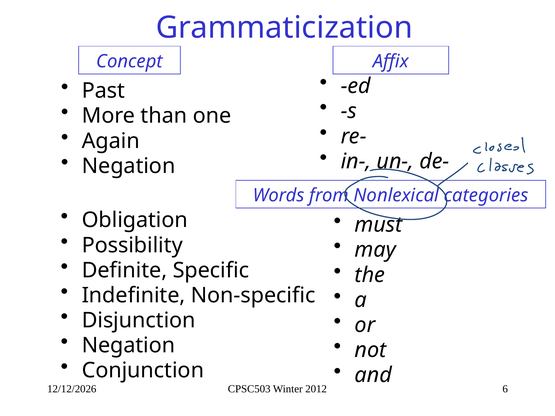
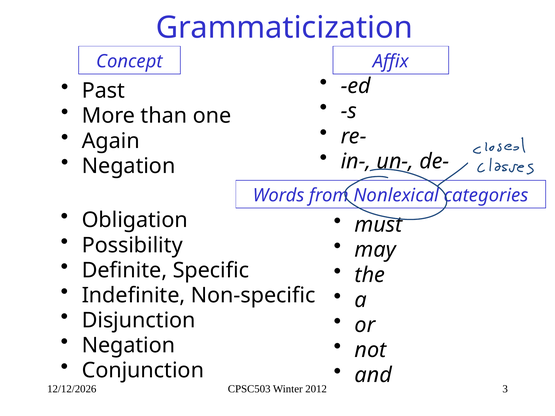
6: 6 -> 3 (505, 389)
